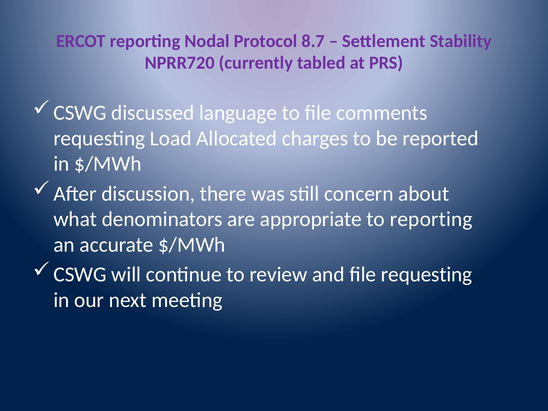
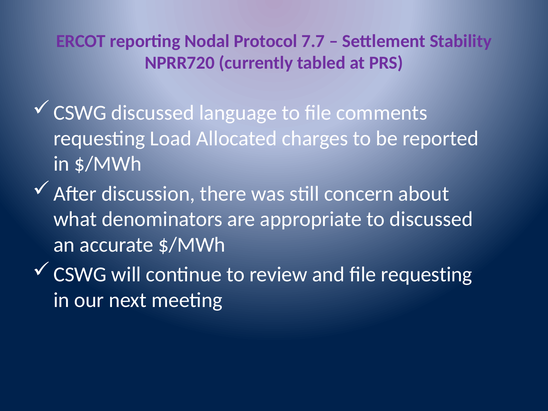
8.7: 8.7 -> 7.7 (313, 41)
to reporting: reporting -> discussed (431, 219)
